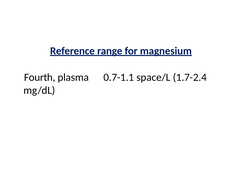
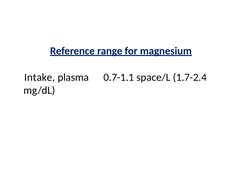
Fourth: Fourth -> Intake (40, 77)
